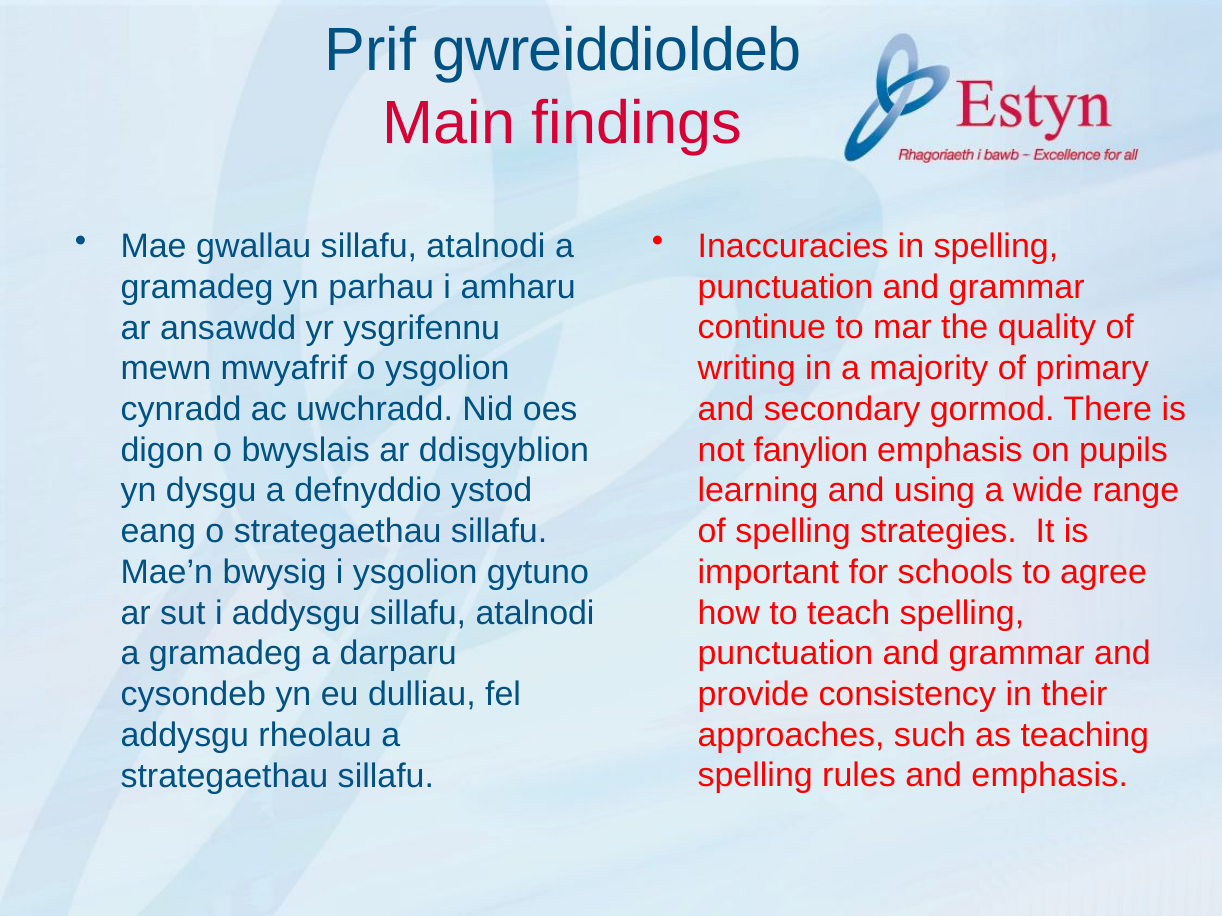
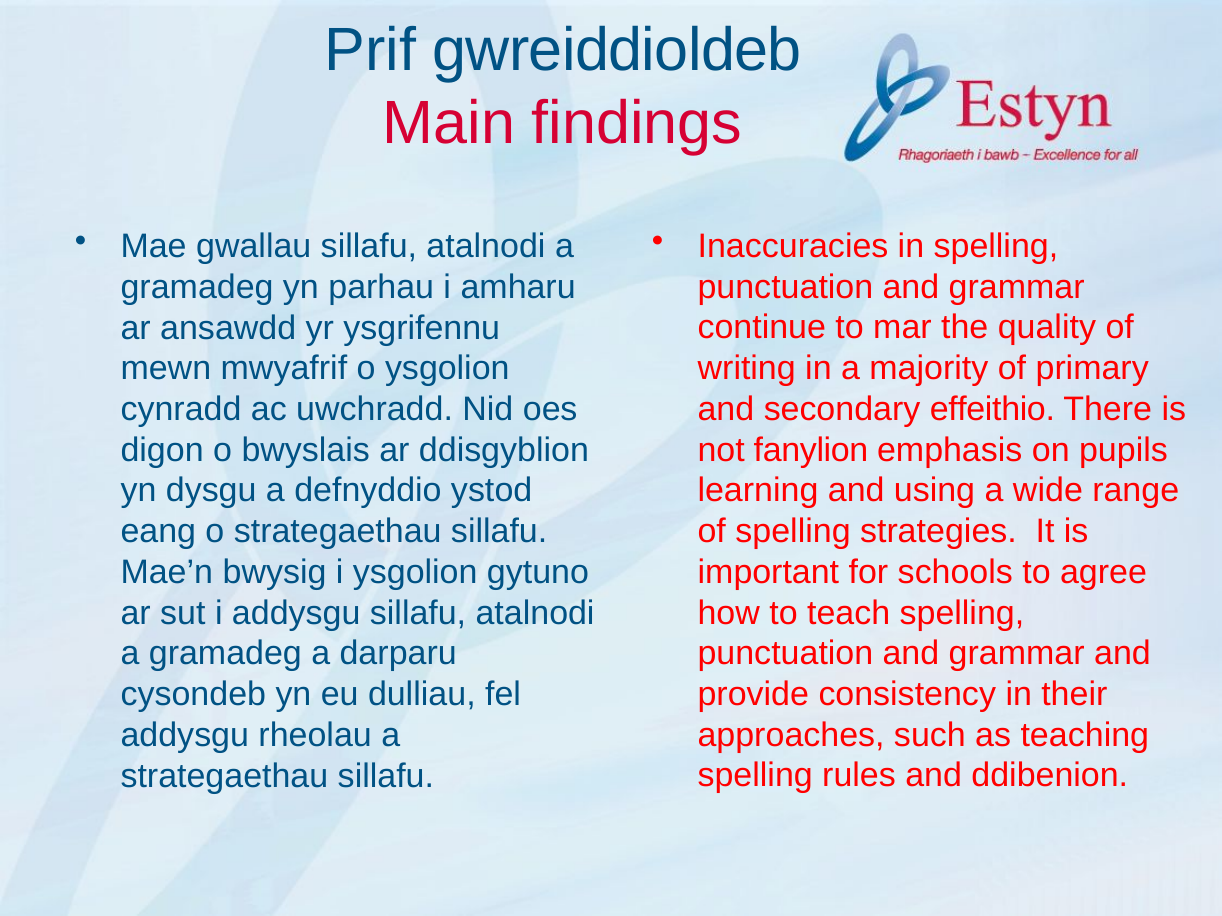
gormod: gormod -> effeithio (992, 409)
and emphasis: emphasis -> ddibenion (1050, 776)
